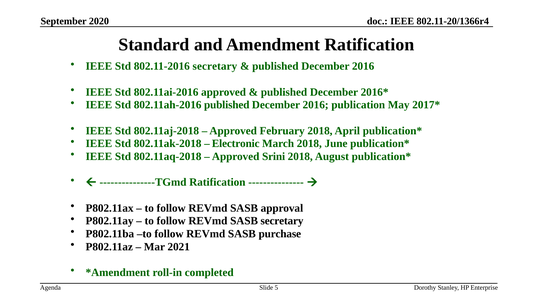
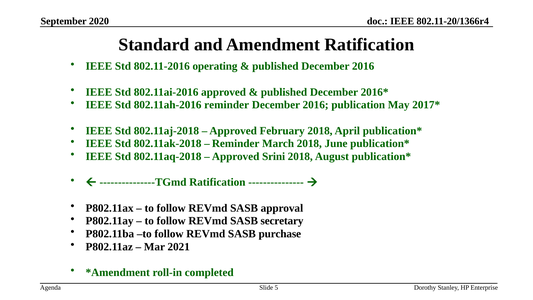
802.11-2016 secretary: secretary -> operating (215, 66)
802.11ah-2016 published: published -> reminder (227, 105)
Electronic: Electronic -> Reminder (236, 143)
